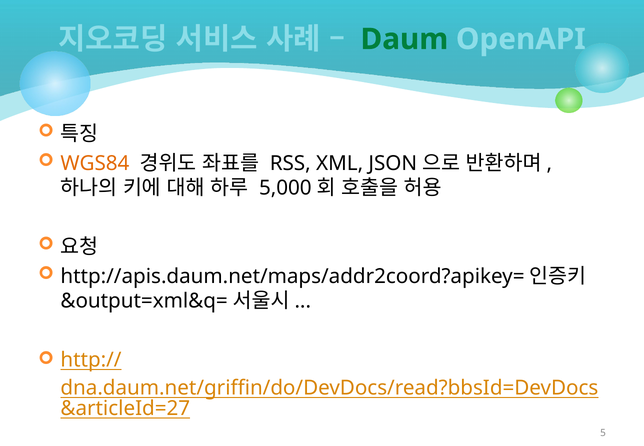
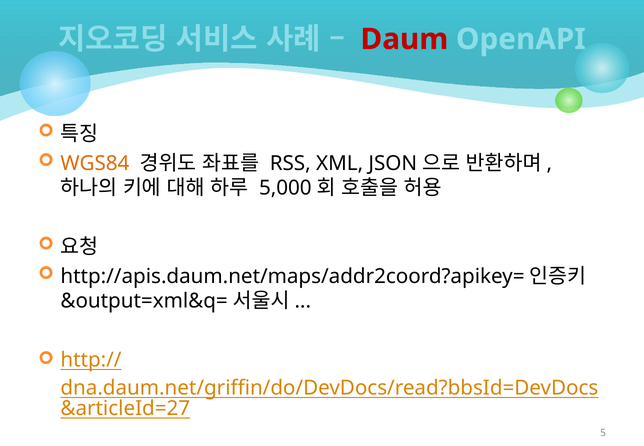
Daum colour: green -> red (404, 39)
